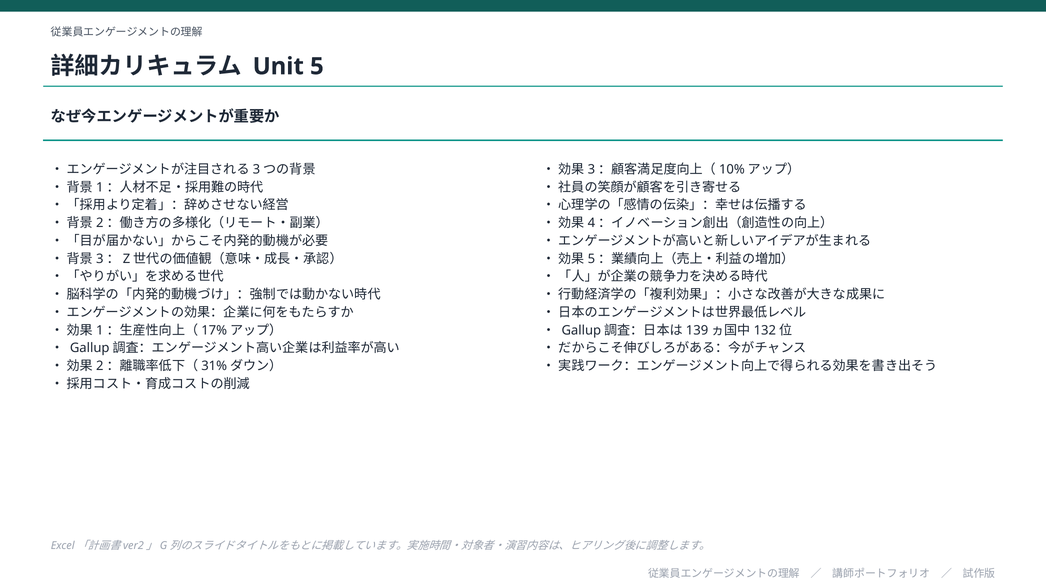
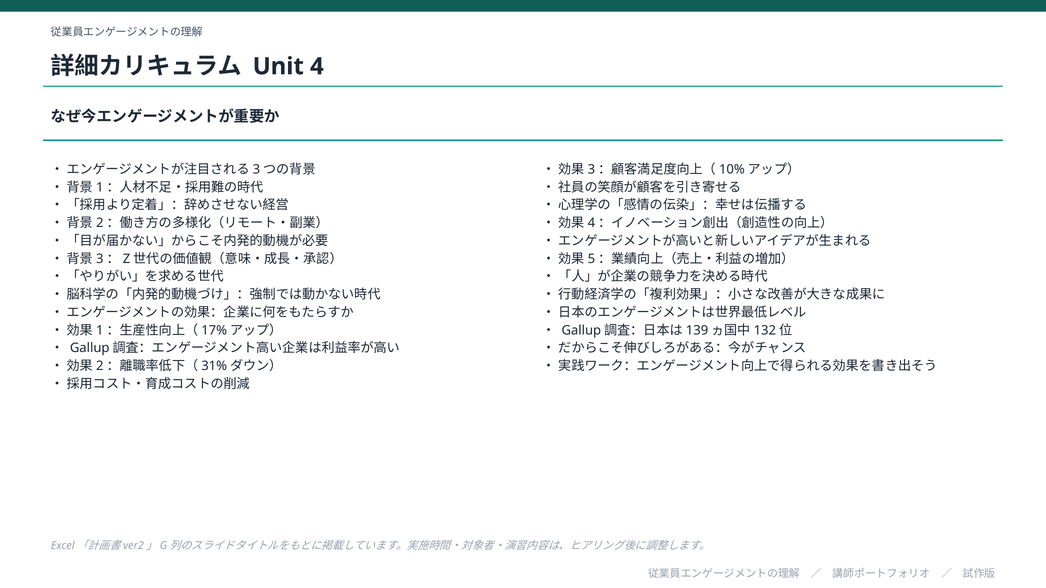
5: 5 -> 4 (317, 66)
